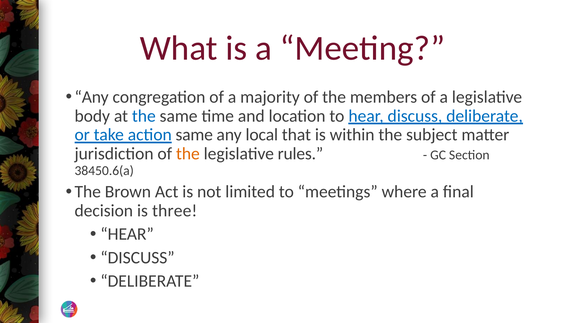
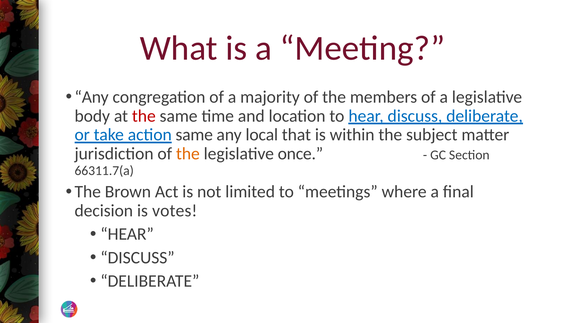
the colour: blue -> red (144, 116)
rules: rules -> once (300, 154)
38450.6(a: 38450.6(a -> 66311.7(a (104, 171)
three: three -> votes (175, 211)
